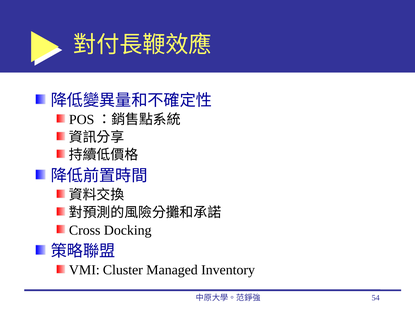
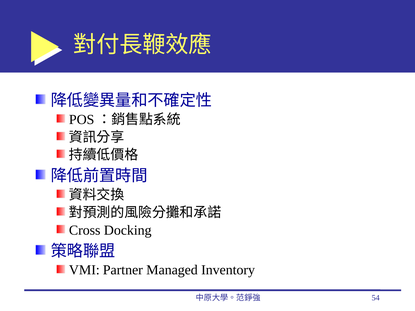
Cluster: Cluster -> Partner (123, 270)
